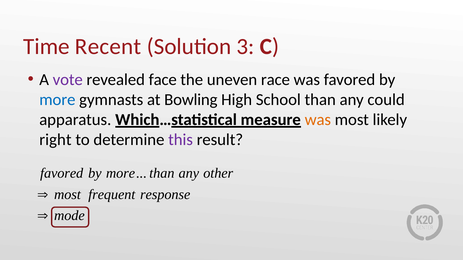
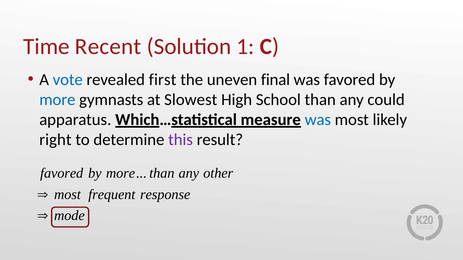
3: 3 -> 1 (246, 47)
vote colour: purple -> blue (68, 80)
face: face -> first (163, 80)
race: race -> final (275, 80)
Bowling: Bowling -> Slowest (191, 100)
was colour: orange -> blue (318, 120)
